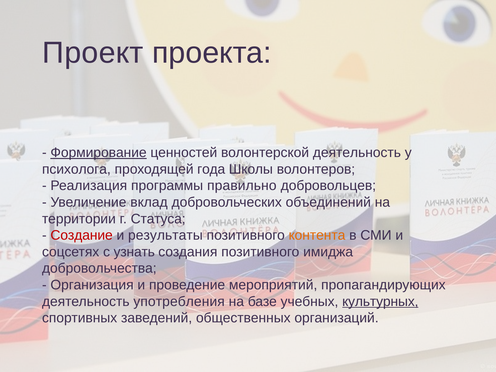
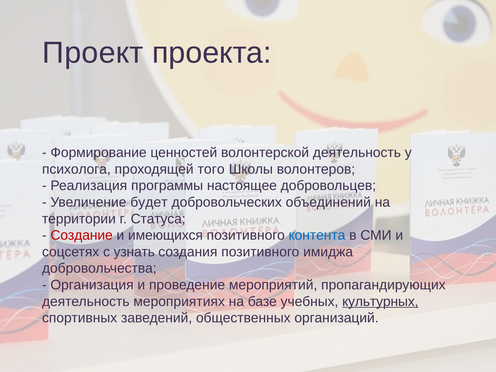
Формирование underline: present -> none (99, 153)
года: года -> того (211, 169)
правильно: правильно -> настоящее (242, 186)
вклад: вклад -> будет (149, 202)
результаты: результаты -> имеющихся (166, 235)
контента colour: orange -> blue (317, 235)
употребления: употребления -> мероприятиях (179, 301)
